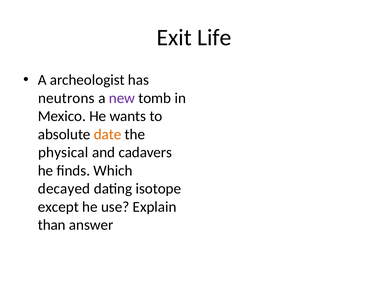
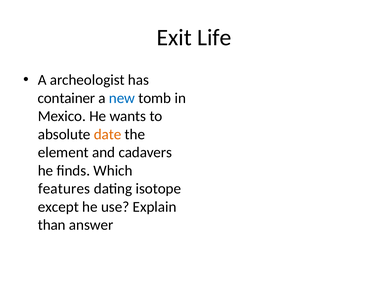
neutrons: neutrons -> container (66, 98)
new colour: purple -> blue (122, 98)
physical: physical -> element (63, 152)
decayed: decayed -> features (64, 189)
